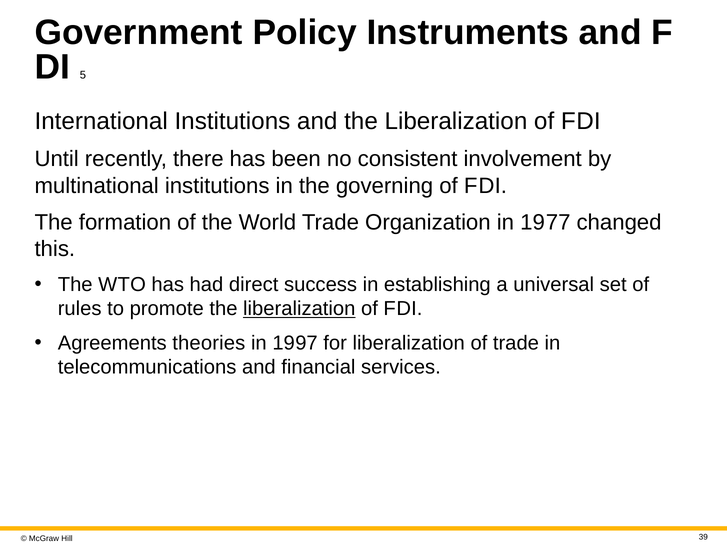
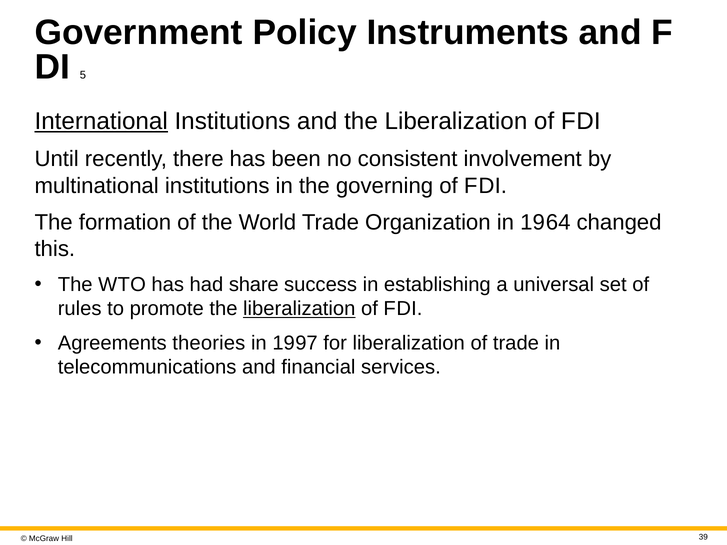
International underline: none -> present (101, 121)
77: 77 -> 64 (558, 223)
direct: direct -> share (254, 285)
